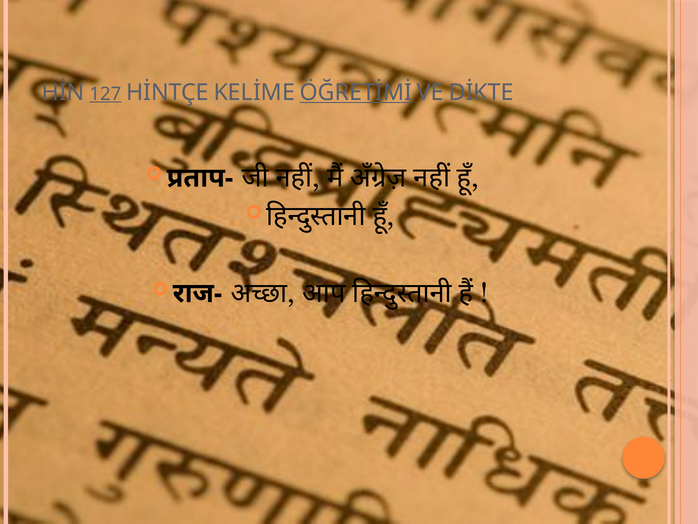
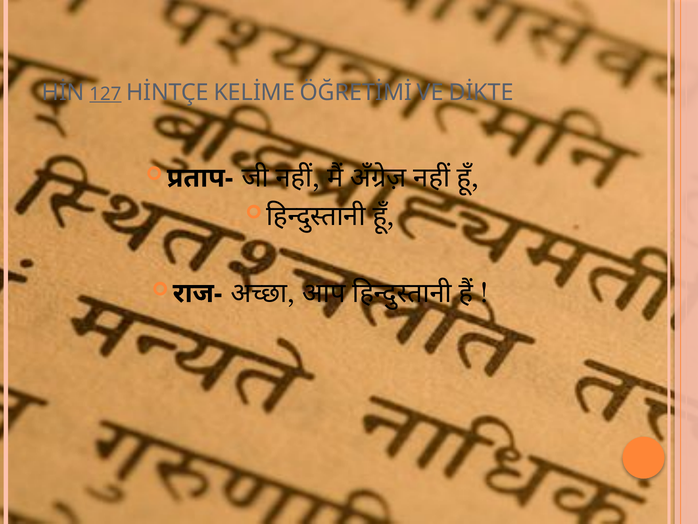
ÖĞRETİMİ underline: present -> none (356, 92)
